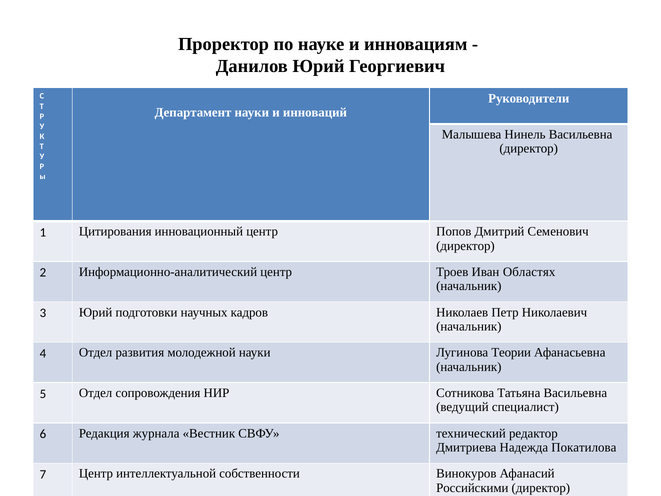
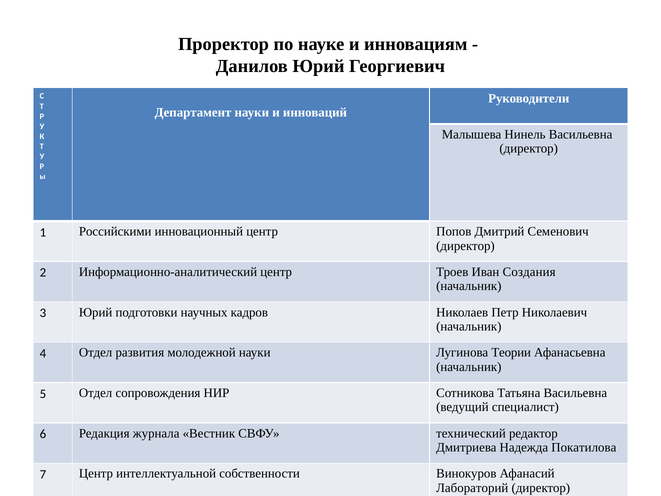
Цитирования: Цитирования -> Российскими (115, 231)
Областях: Областях -> Создания (529, 272)
Российскими: Российскими -> Лабораторий (472, 488)
